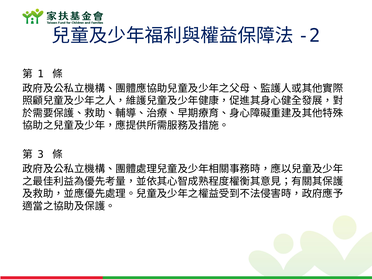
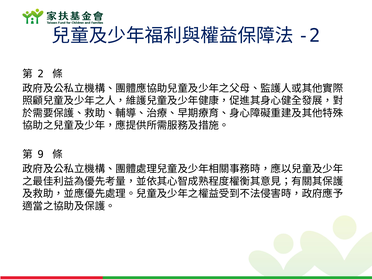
1: 1 -> 2 (41, 74)
3: 3 -> 9 (41, 155)
